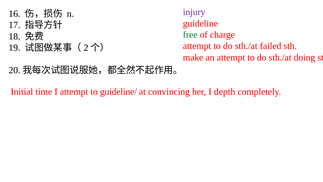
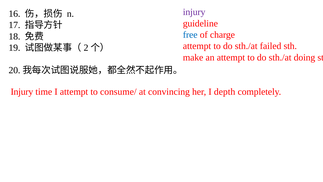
free colour: green -> blue (190, 35)
Initial: Initial -> Injury (22, 92)
guideline/: guideline/ -> consume/ (118, 92)
